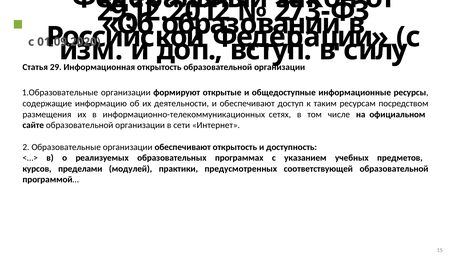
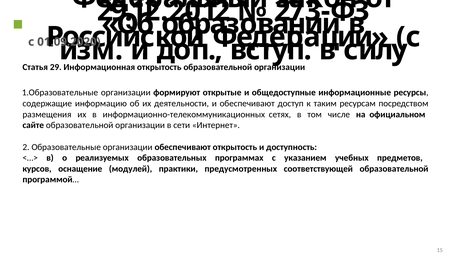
пределами: пределами -> оснащение (80, 169)
